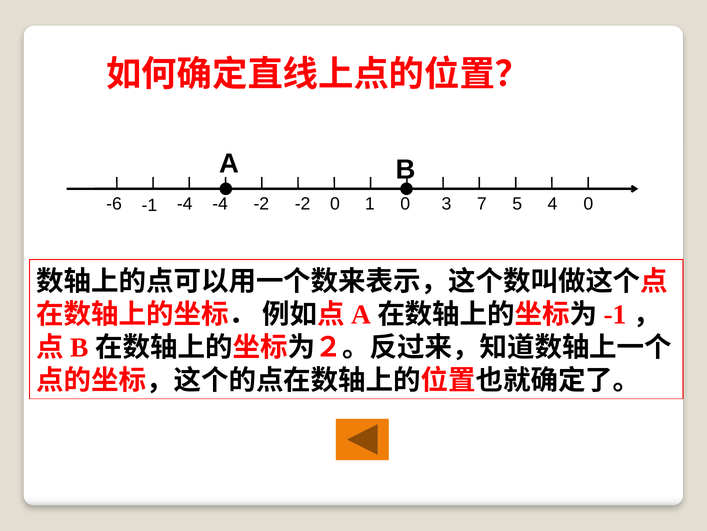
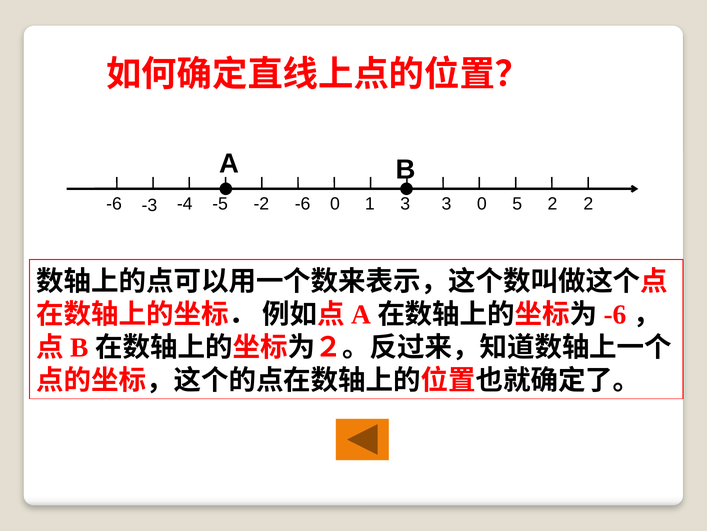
-6 0: 0 -> 2 (588, 204)
-1: -1 -> -3 (149, 205)
-4 -4: -4 -> -5 (220, 204)
-2 -2: -2 -> -6 (303, 204)
1 0: 0 -> 3 (405, 204)
3 7: 7 -> 0 (482, 204)
5 4: 4 -> 2 (553, 204)
-1: -1 -> -6 (615, 314)
